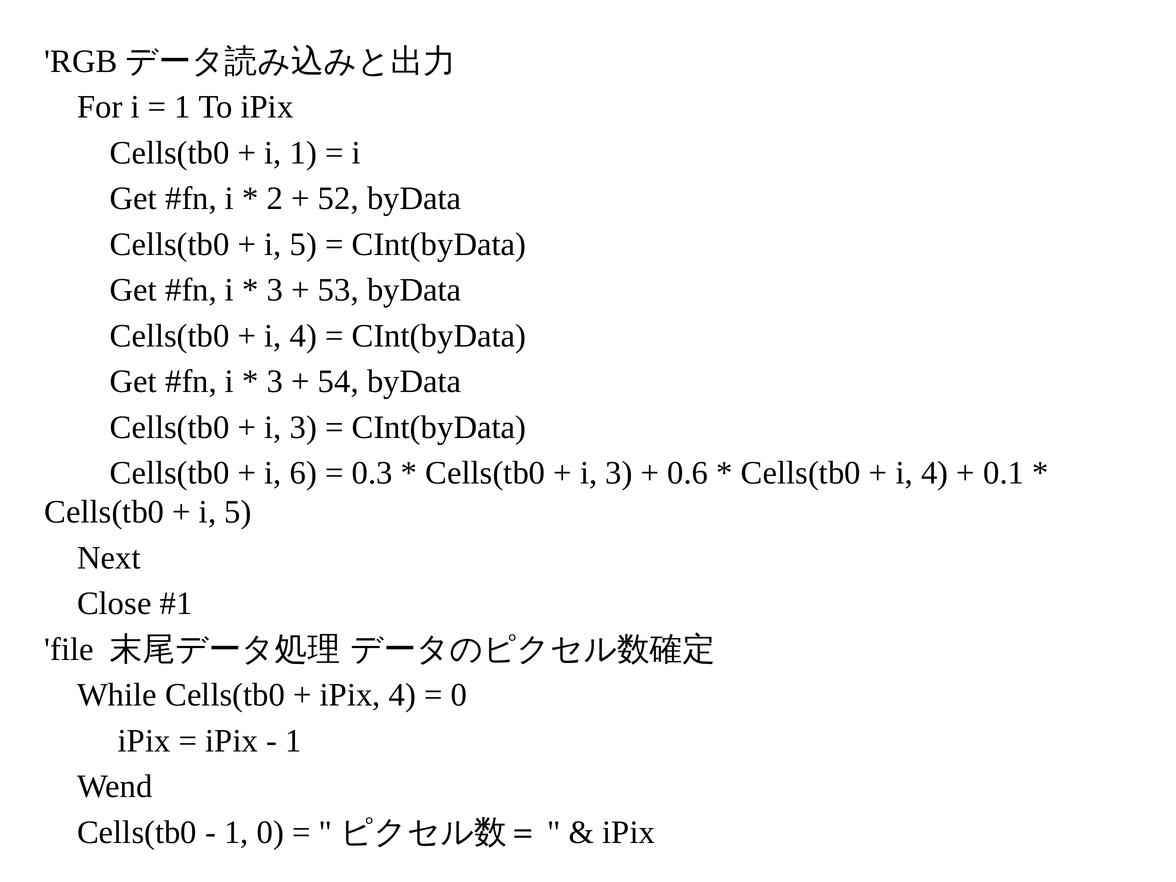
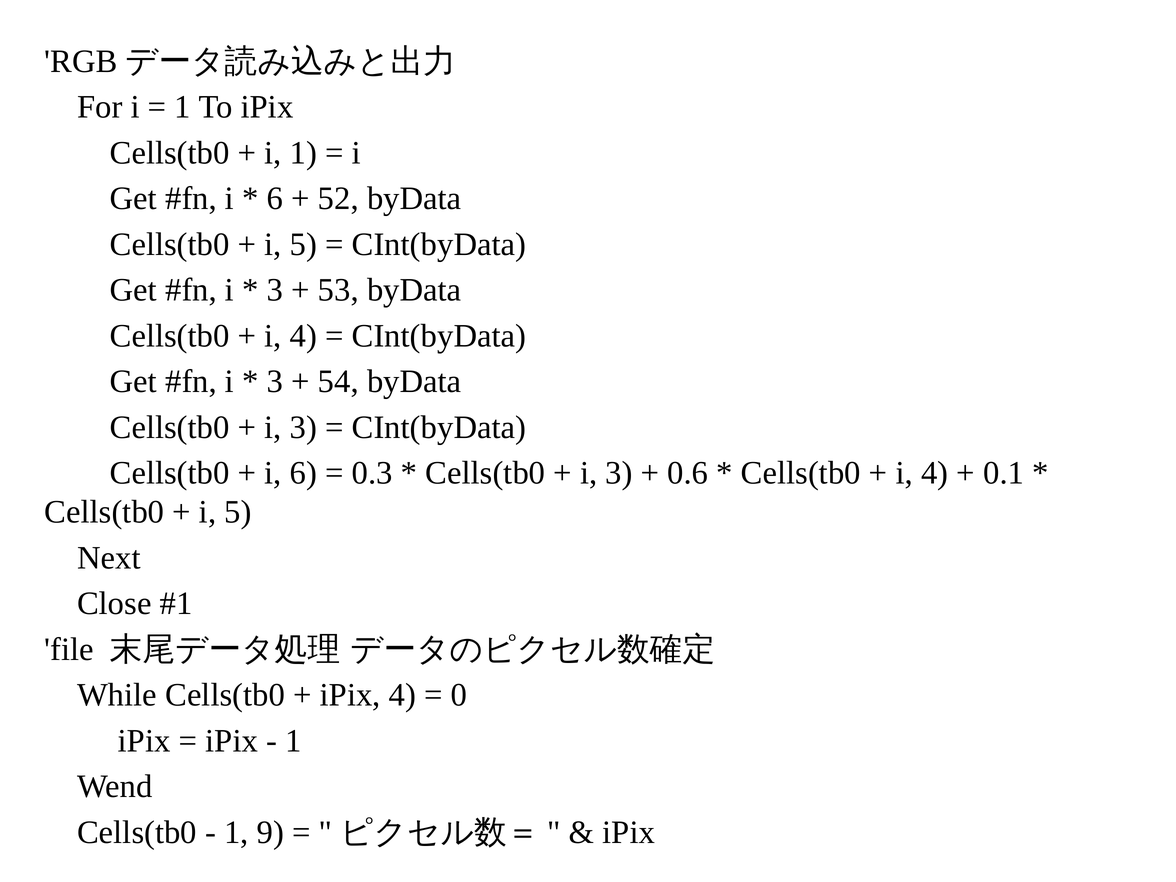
2: 2 -> 6 (275, 199)
1 0: 0 -> 9 (270, 832)
